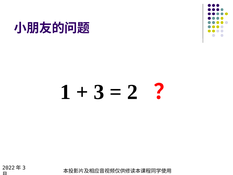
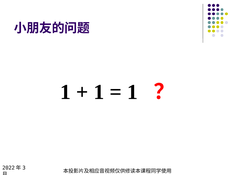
3: 3 -> 1 (99, 92)
2: 2 -> 1 (132, 92)
